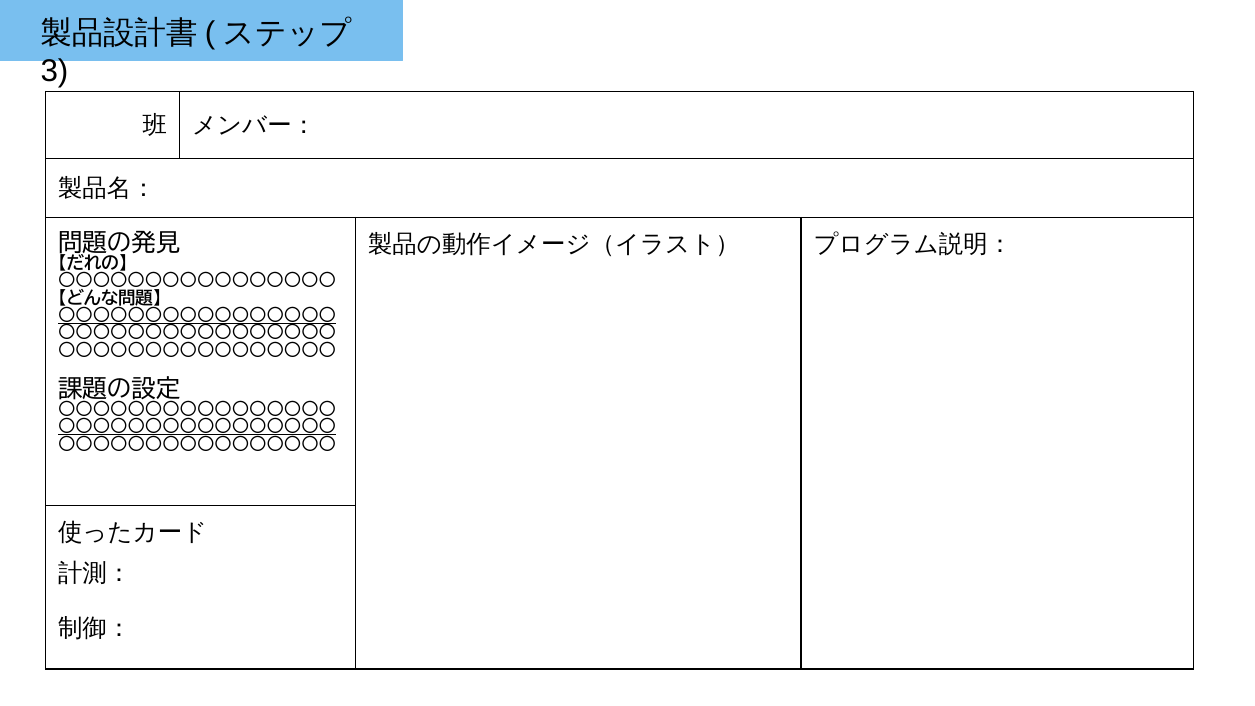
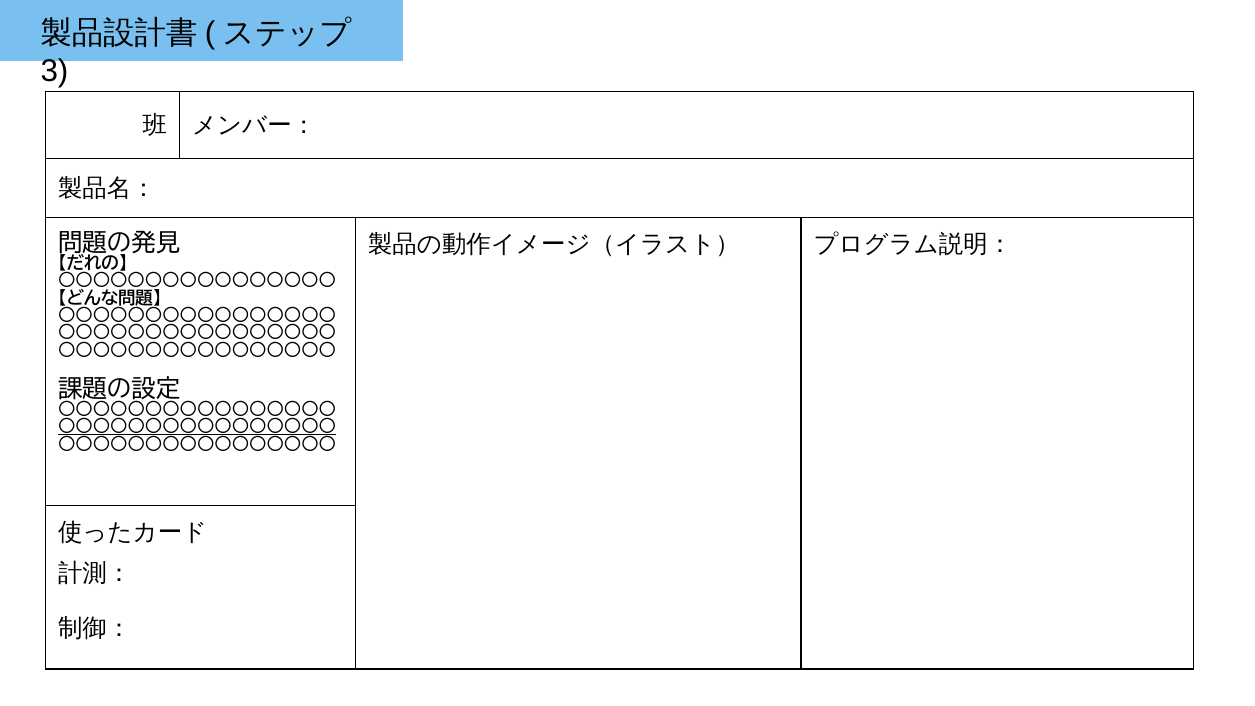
〇〇〇〇〇〇〇〇〇〇〇〇〇〇〇〇 underline: present -> none (197, 316)
